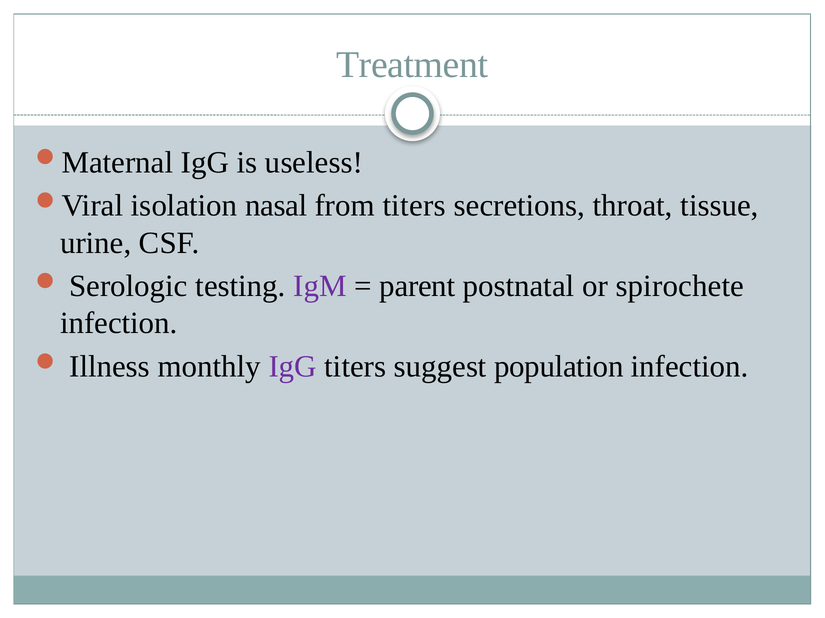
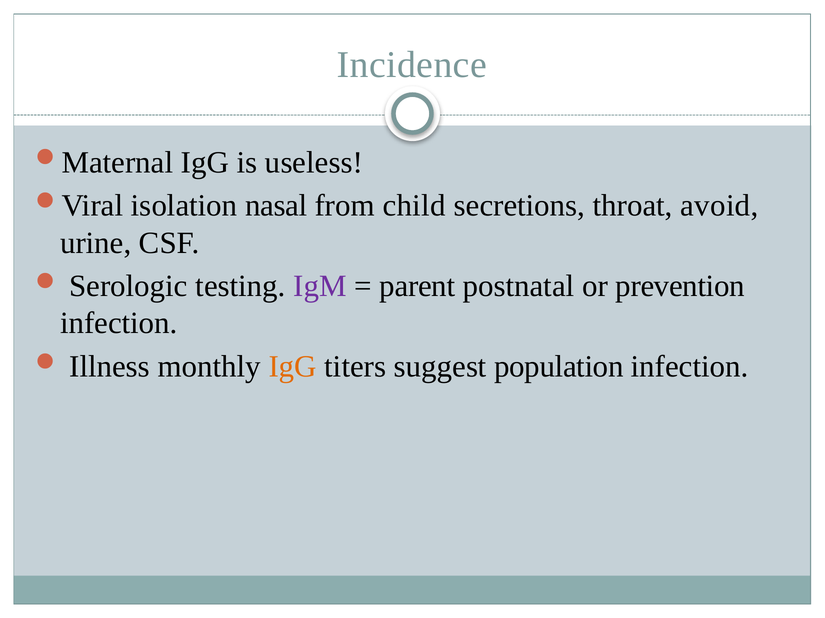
Treatment: Treatment -> Incidence (412, 65)
from titers: titers -> child (414, 206)
tissue: tissue -> avoid (719, 206)
spirochete: spirochete -> prevention (680, 286)
IgG colour: purple -> orange (293, 367)
